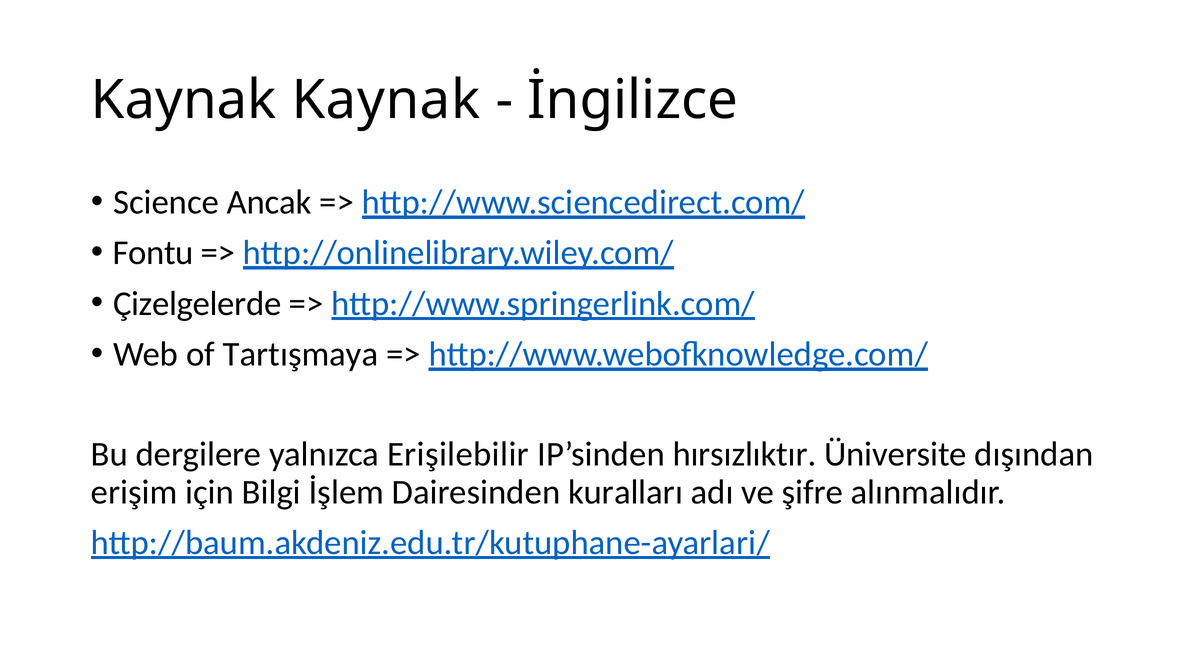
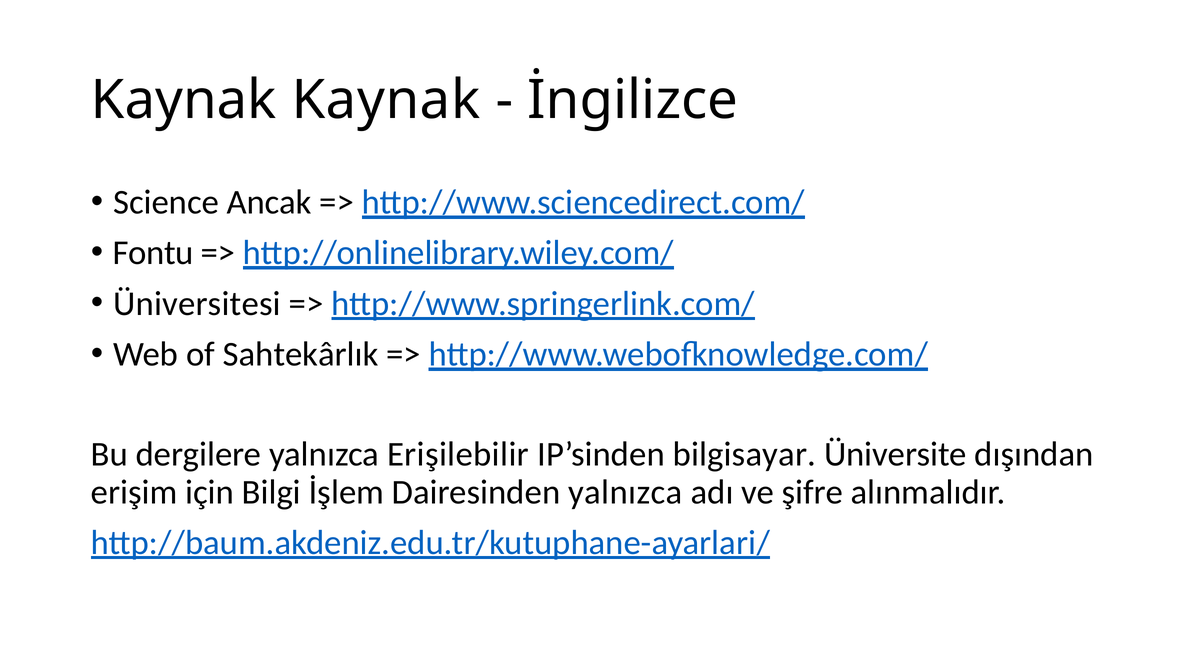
Çizelgelerde: Çizelgelerde -> Üniversitesi (197, 303)
Tartışmaya: Tartışmaya -> Sahtekârlık (301, 354)
hırsızlıktır: hırsızlıktır -> bilgisayar (744, 454)
Dairesinden kuralları: kuralları -> yalnızca (625, 492)
